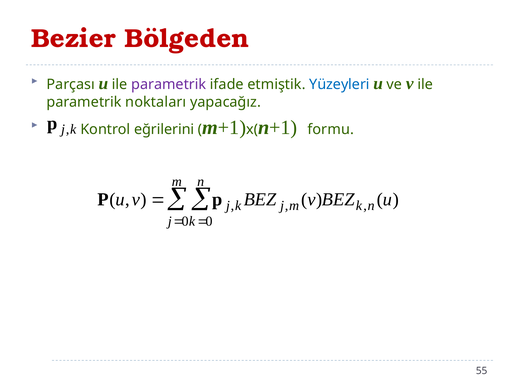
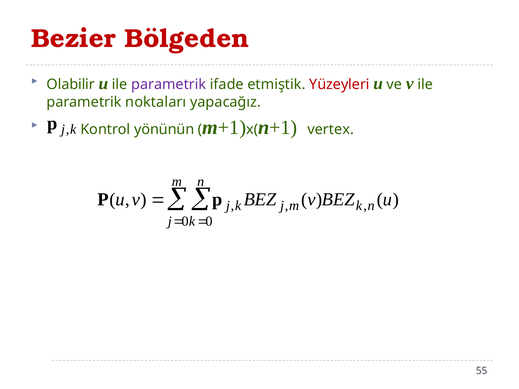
Parçası: Parçası -> Olabilir (71, 84)
Yüzeyleri colour: blue -> red (339, 84)
eğrilerini: eğrilerini -> yönünün (164, 130)
formu: formu -> vertex (331, 130)
